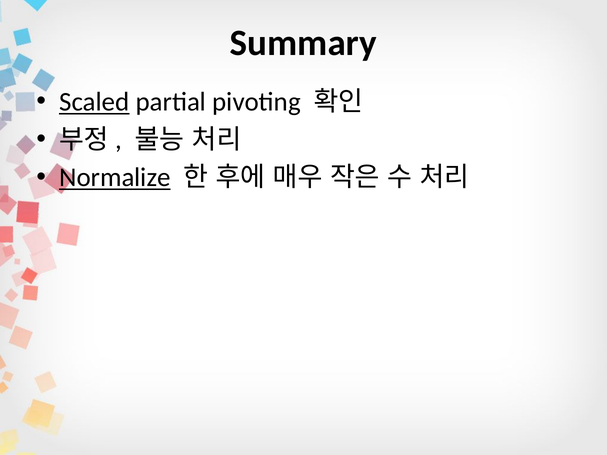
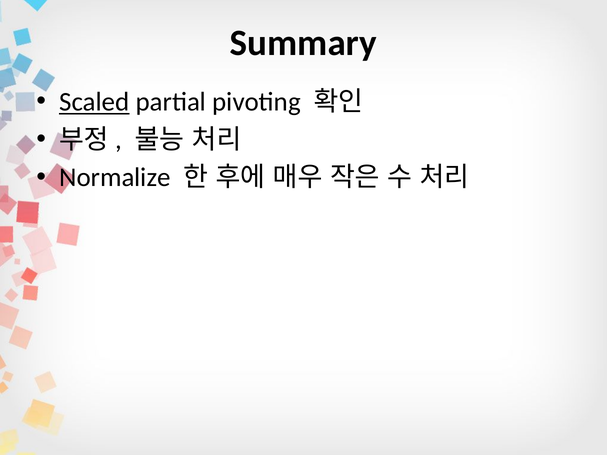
Normalize underline: present -> none (115, 178)
